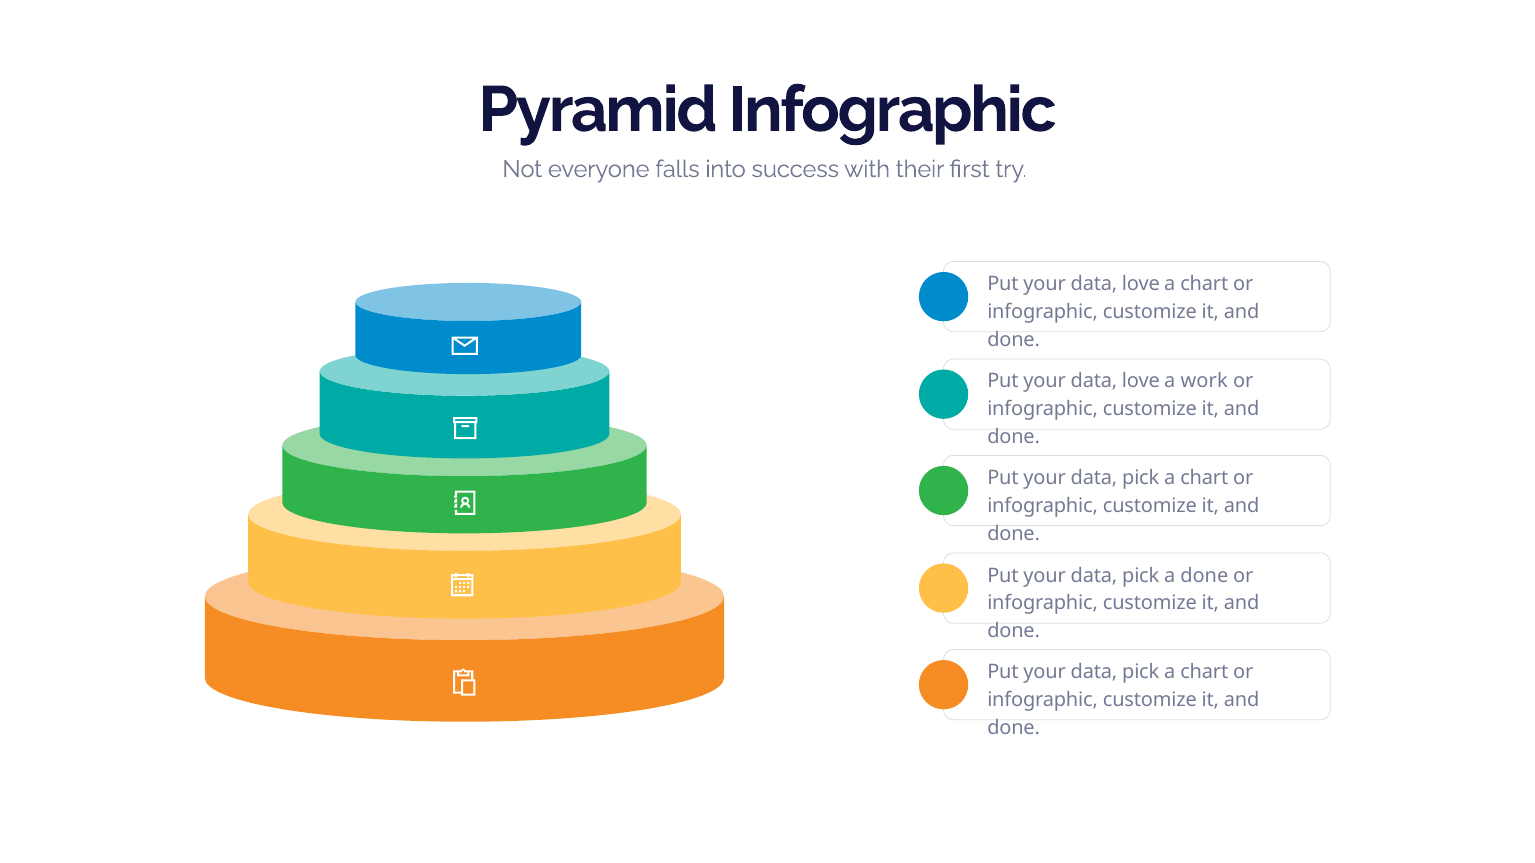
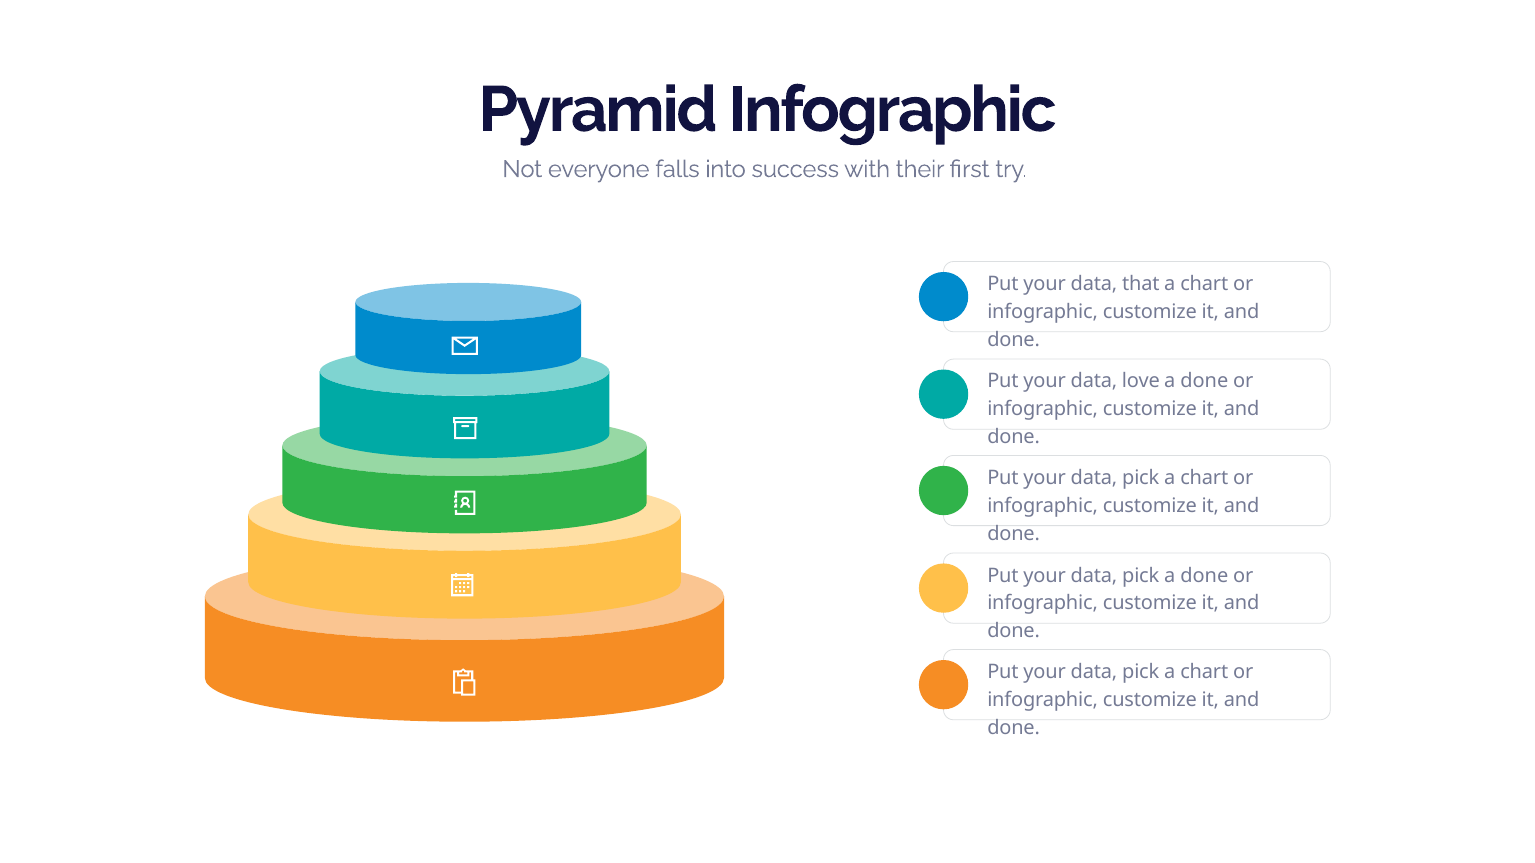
love: love -> that (1141, 284)
work: work -> done (1204, 382)
